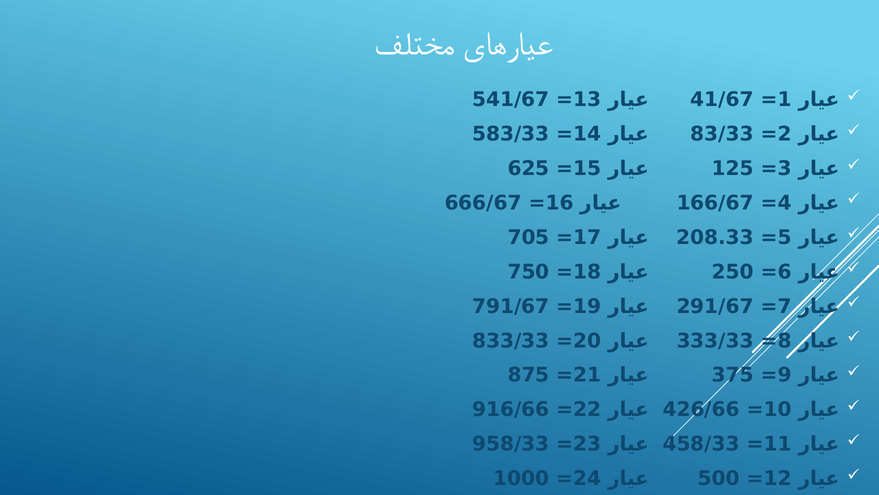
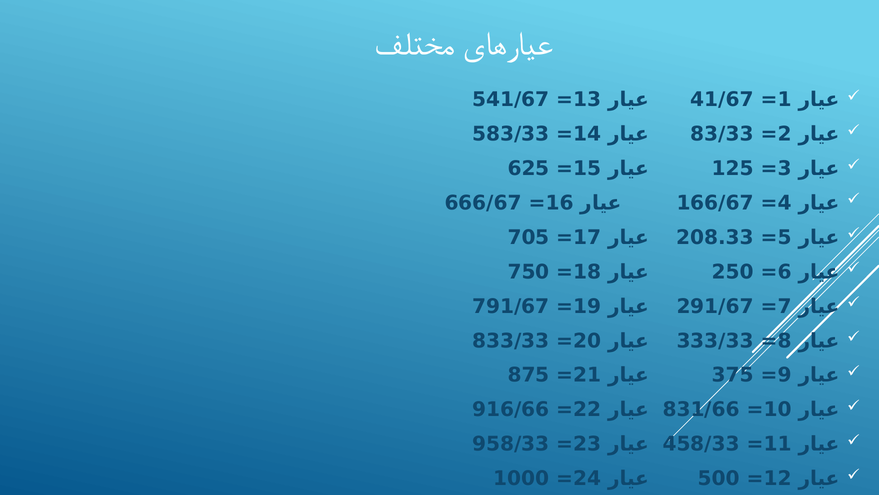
426/66: 426/66 -> 831/66 (701, 409)
